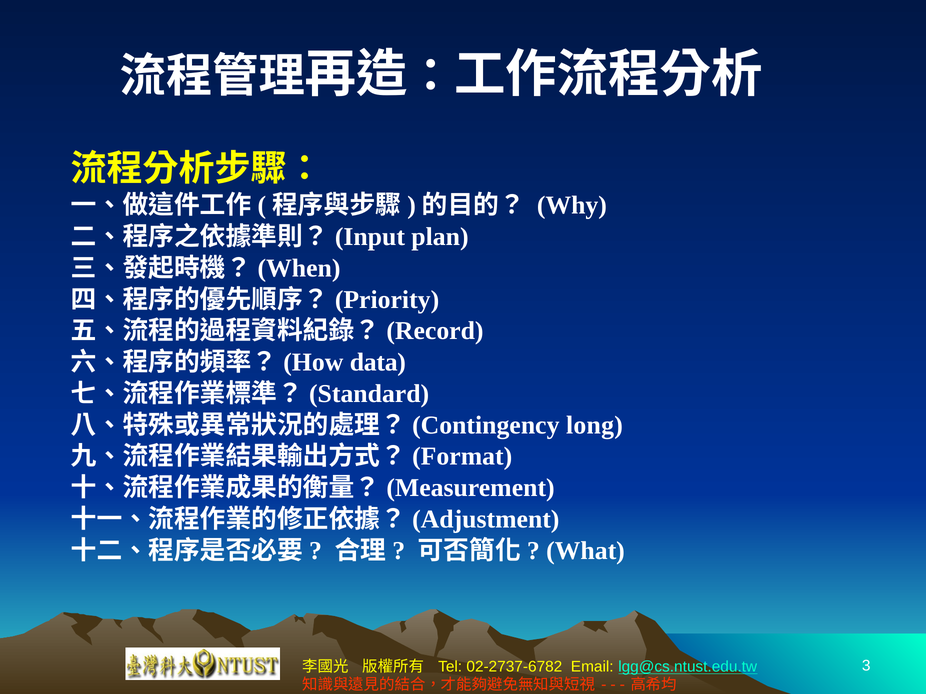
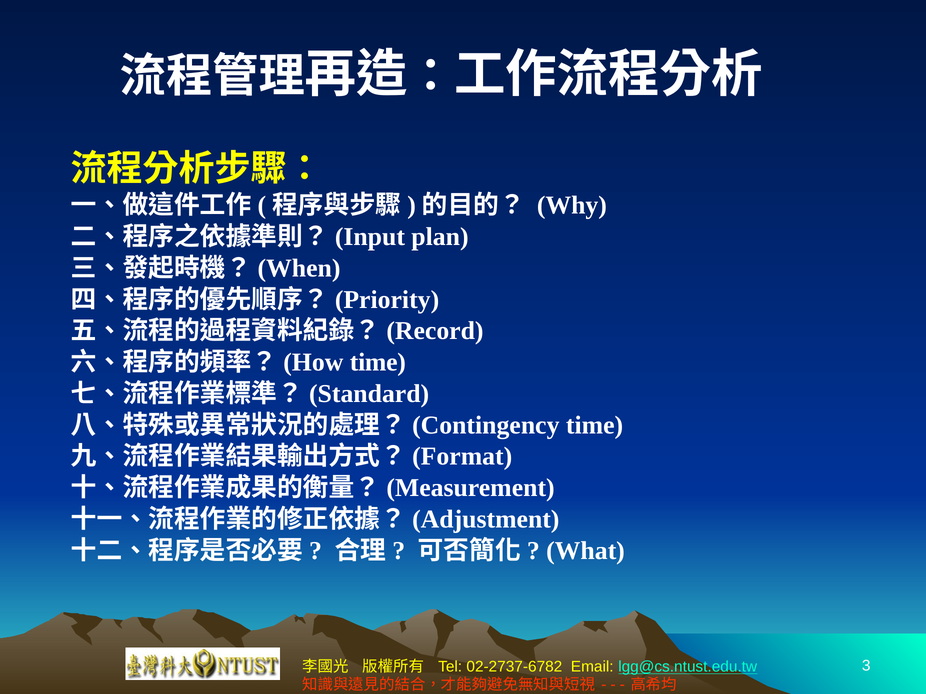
data: data -> time (378, 363)
long: long -> time (595, 425)
